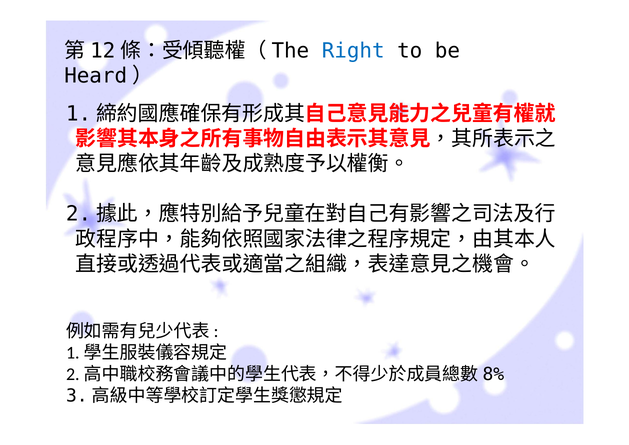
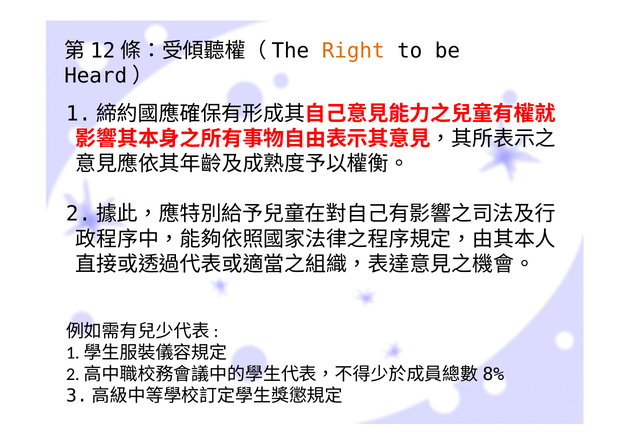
Right colour: blue -> orange (353, 51)
